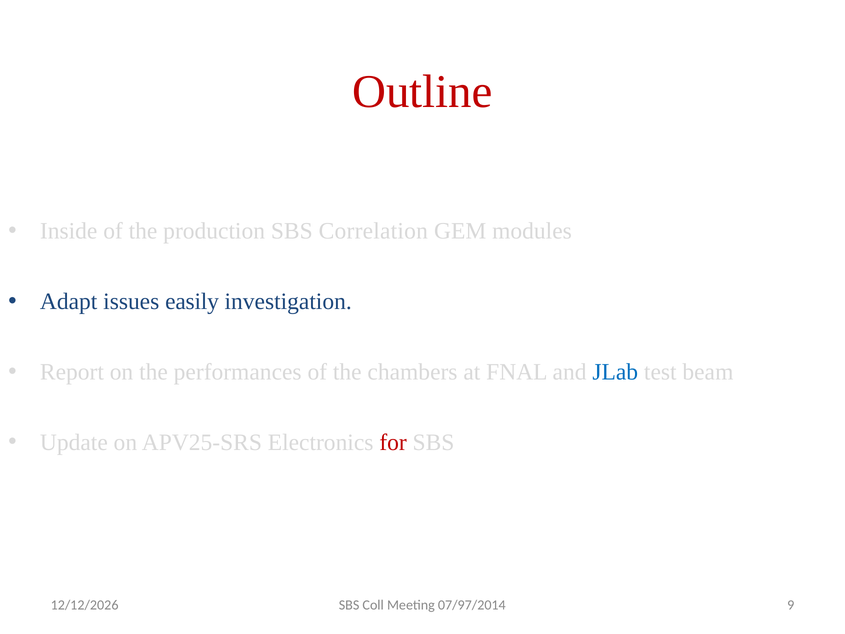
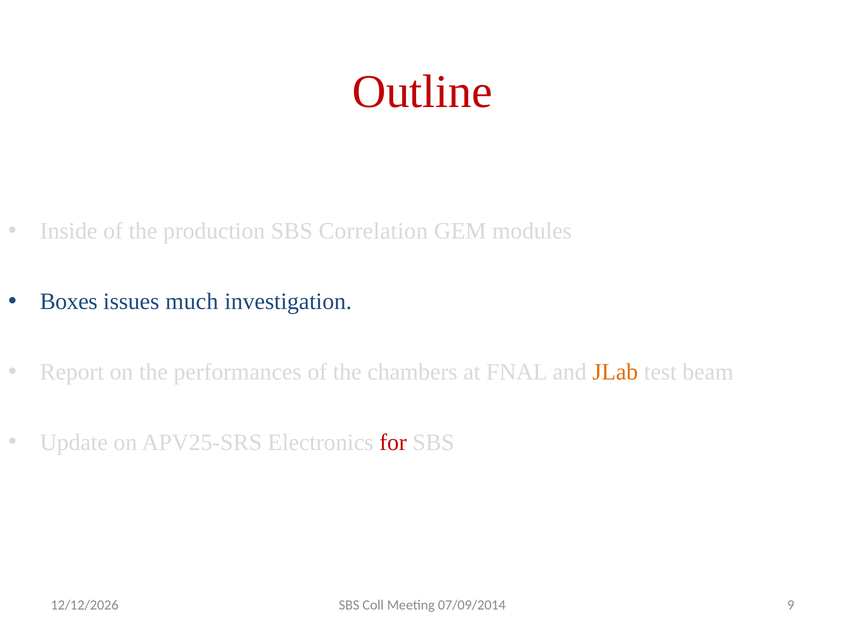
Adapt: Adapt -> Boxes (69, 302)
easily: easily -> much (192, 302)
JLab colour: blue -> orange (615, 372)
07/97/2014: 07/97/2014 -> 07/09/2014 (472, 605)
